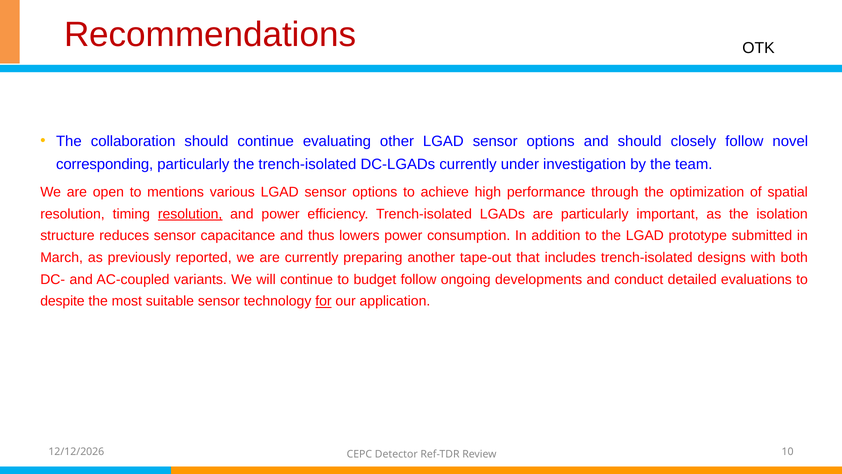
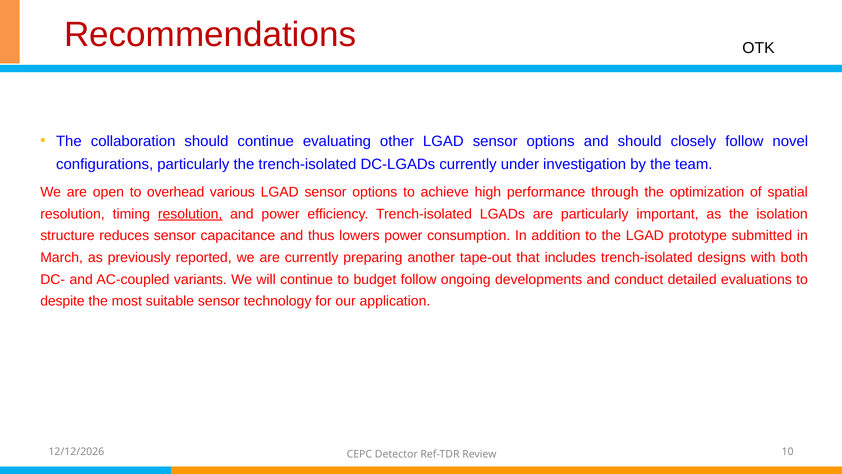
corresponding: corresponding -> configurations (105, 164)
mentions: mentions -> overhead (176, 192)
for underline: present -> none (323, 301)
